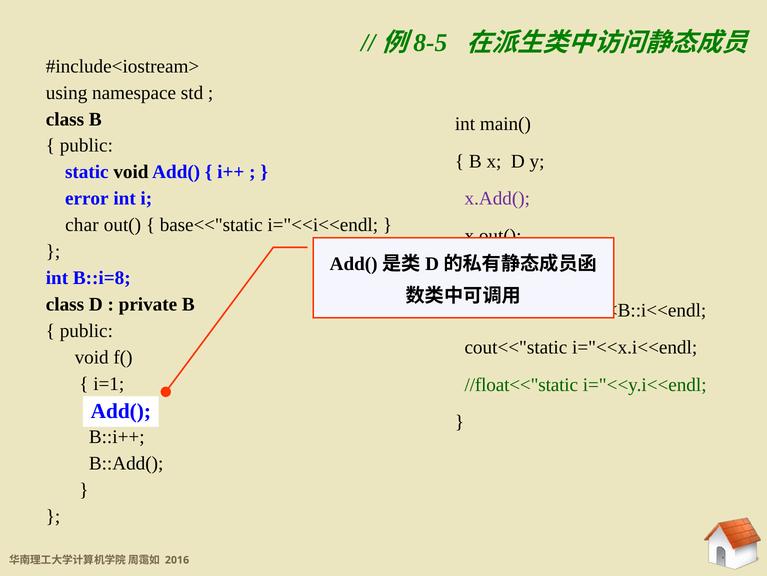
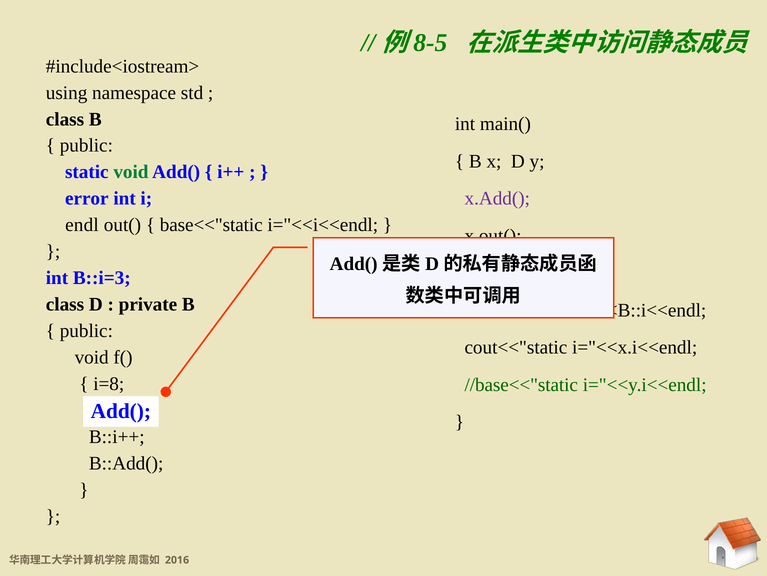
void colour: black -> green (131, 172)
char: char -> endl (82, 225)
B::i=8: B::i=8 -> B::i=3 (102, 278)
i=1: i=1 -> i=8 (109, 384)
//float<<"static: //float<<"static -> //base<<"static (521, 384)
